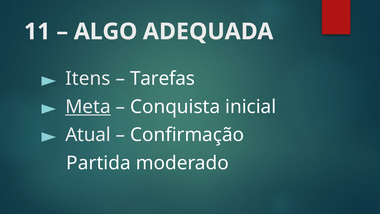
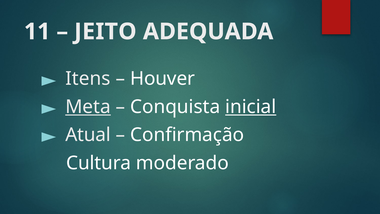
ALGO: ALGO -> JEITO (105, 32)
Tarefas: Tarefas -> Houver (163, 79)
inicial underline: none -> present (251, 107)
Partida: Partida -> Cultura (99, 163)
